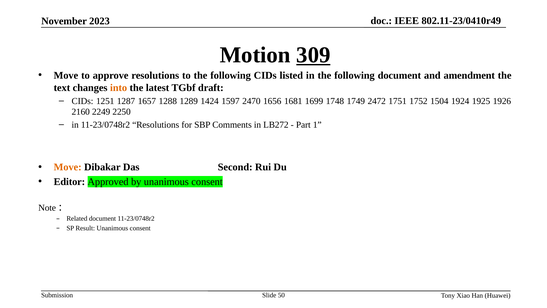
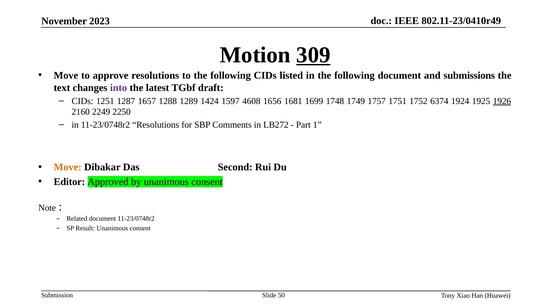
amendment: amendment -> submissions (469, 75)
into colour: orange -> purple (119, 88)
2470: 2470 -> 4608 (251, 101)
2472: 2472 -> 1757 (377, 101)
1504: 1504 -> 6374 (439, 101)
1926 underline: none -> present (502, 101)
